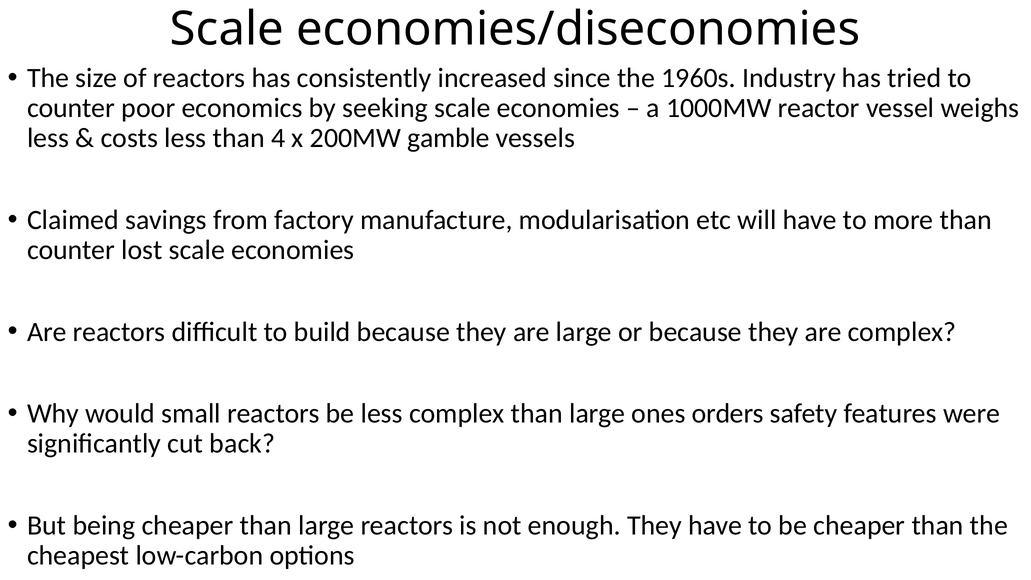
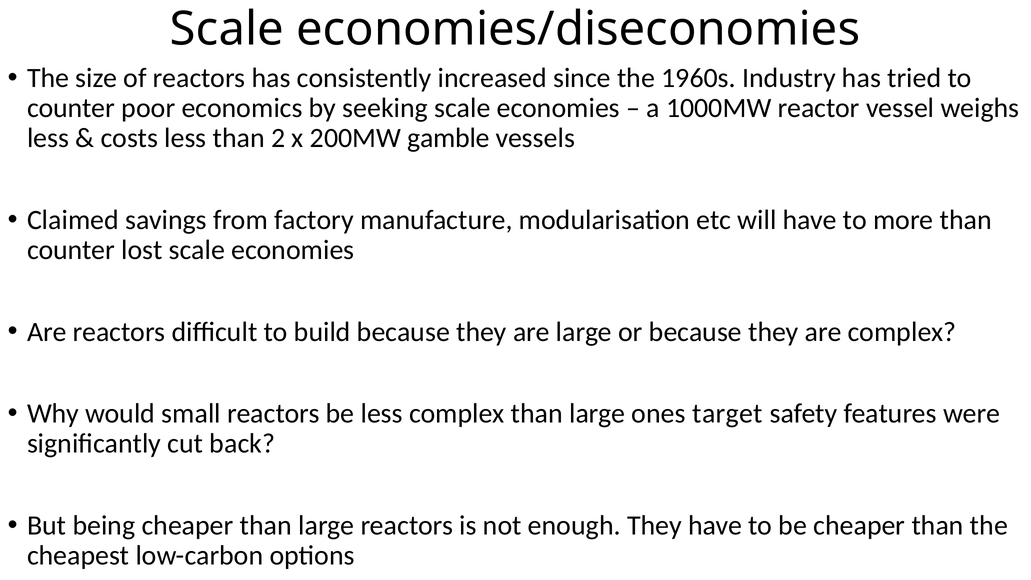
4: 4 -> 2 (278, 138)
orders: orders -> target (727, 414)
